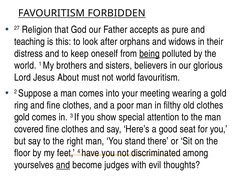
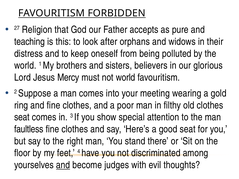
being underline: present -> none (149, 54)
About: About -> Mercy (68, 78)
gold: gold -> seat (22, 117)
covered: covered -> faultless (29, 129)
